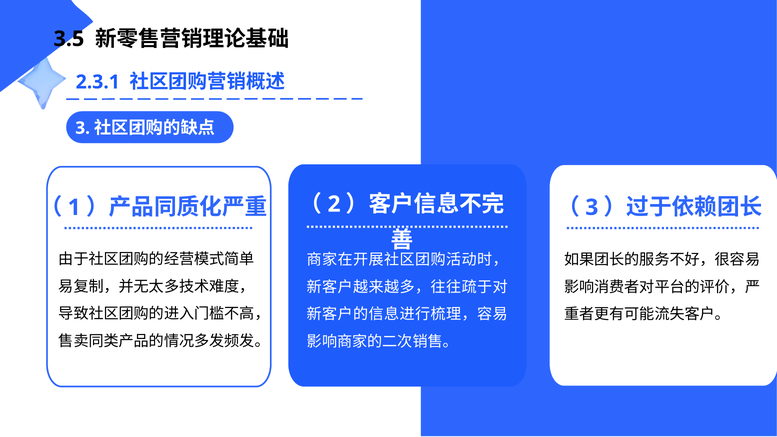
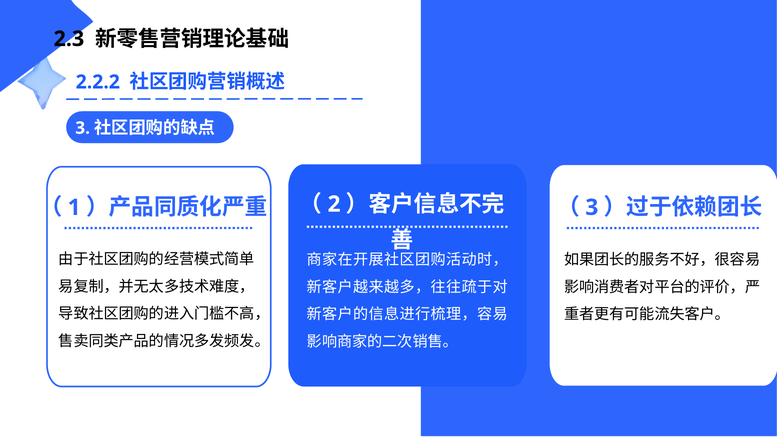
3.5: 3.5 -> 2.3 (69, 39)
2.3.1: 2.3.1 -> 2.2.2 (98, 82)
